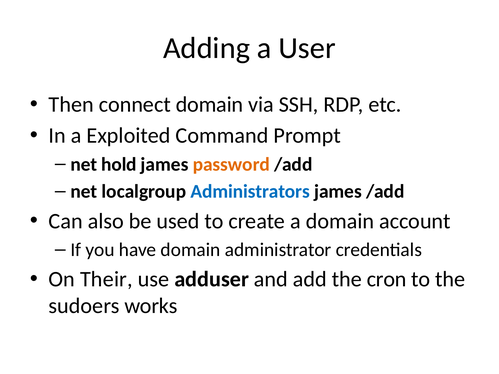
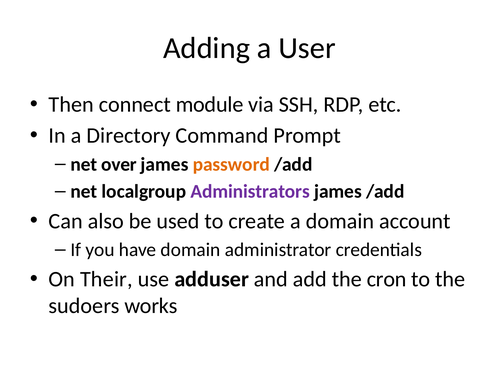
connect domain: domain -> module (210, 105)
Exploited: Exploited -> Directory (129, 136)
hold: hold -> over (119, 164)
Administrators colour: blue -> purple (250, 192)
